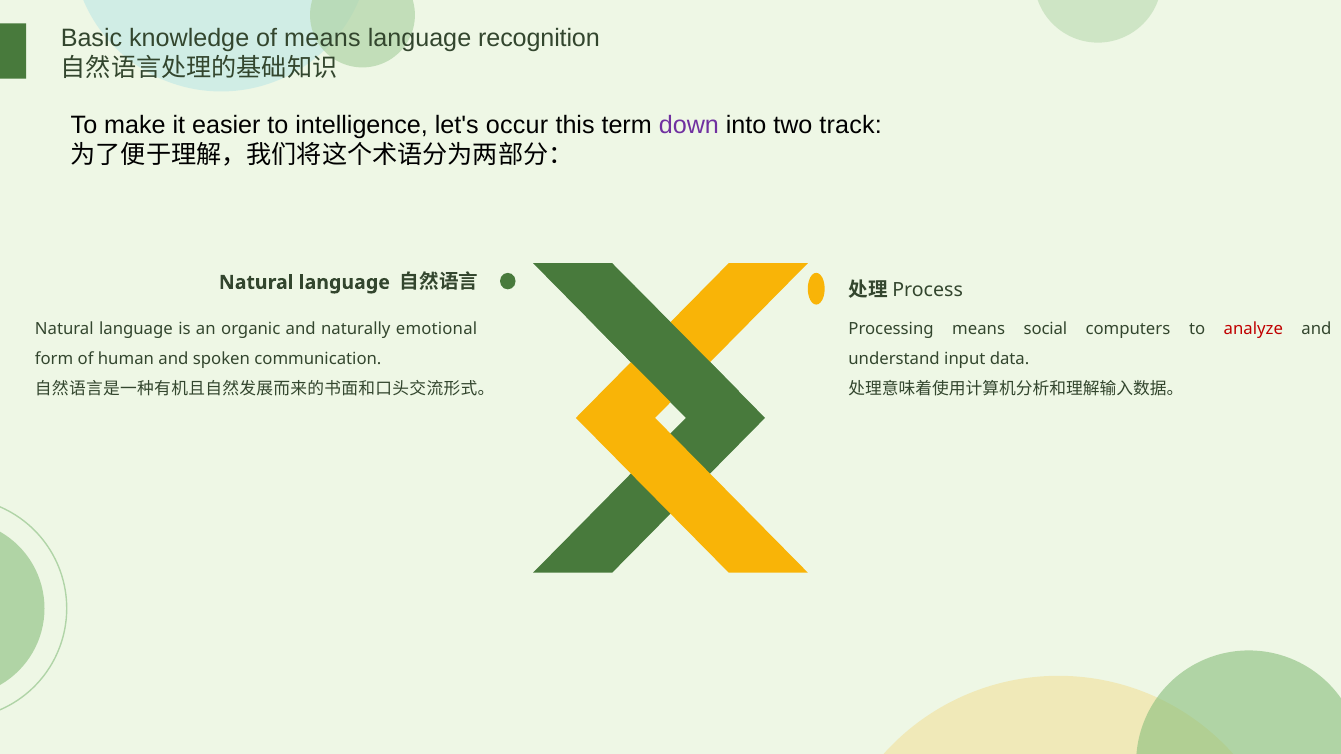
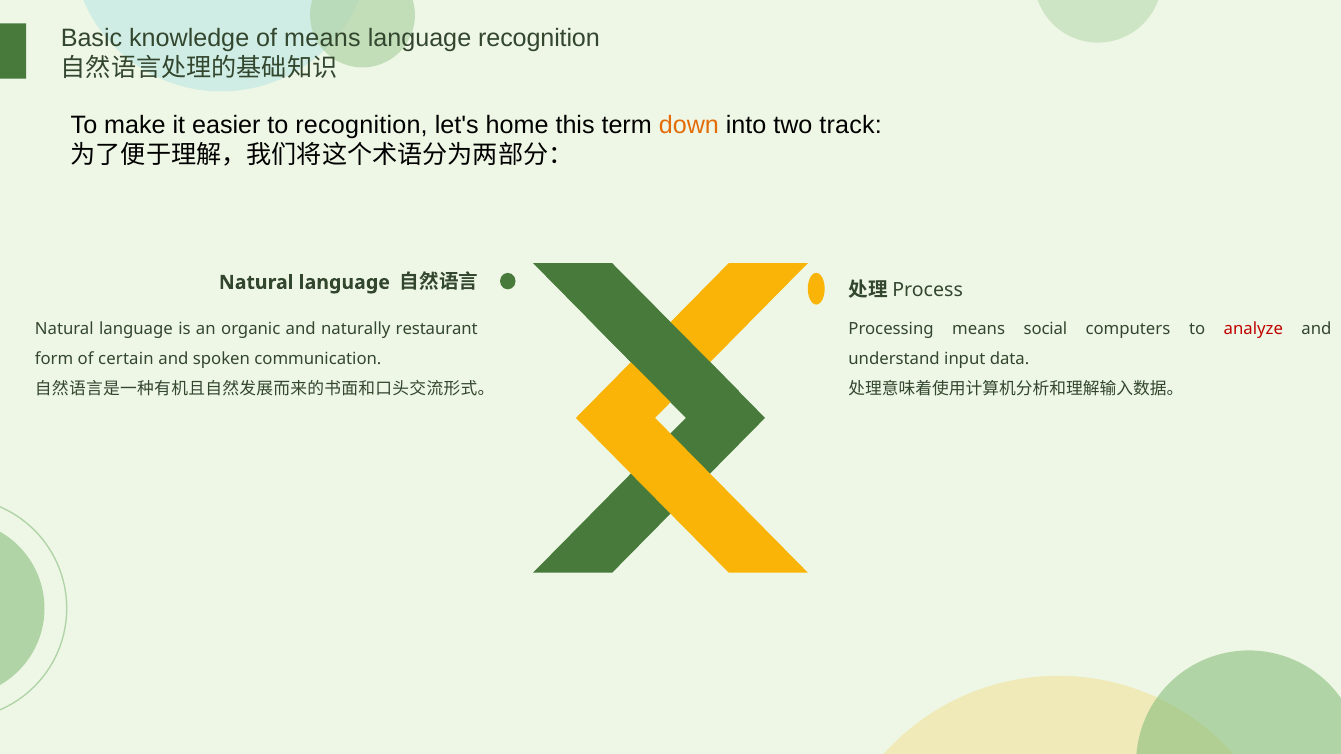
to intelligence: intelligence -> recognition (362, 125)
occur: occur -> home (517, 125)
down colour: purple -> orange (689, 125)
emotional: emotional -> restaurant (437, 329)
human: human -> certain (126, 359)
